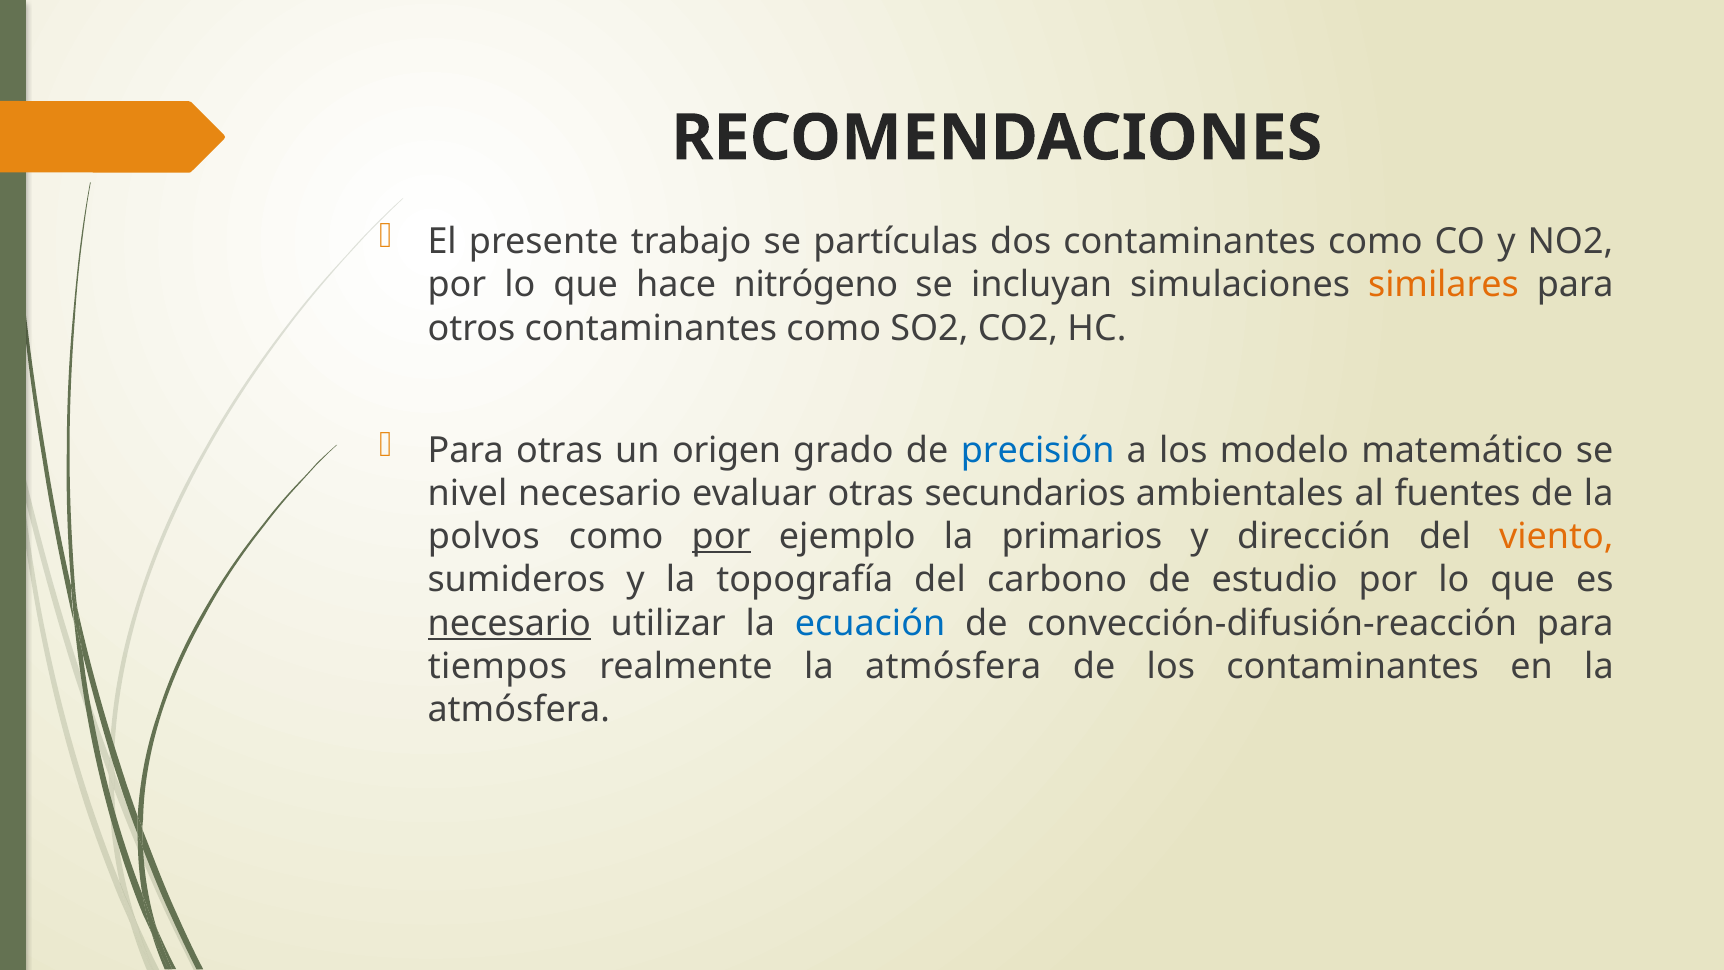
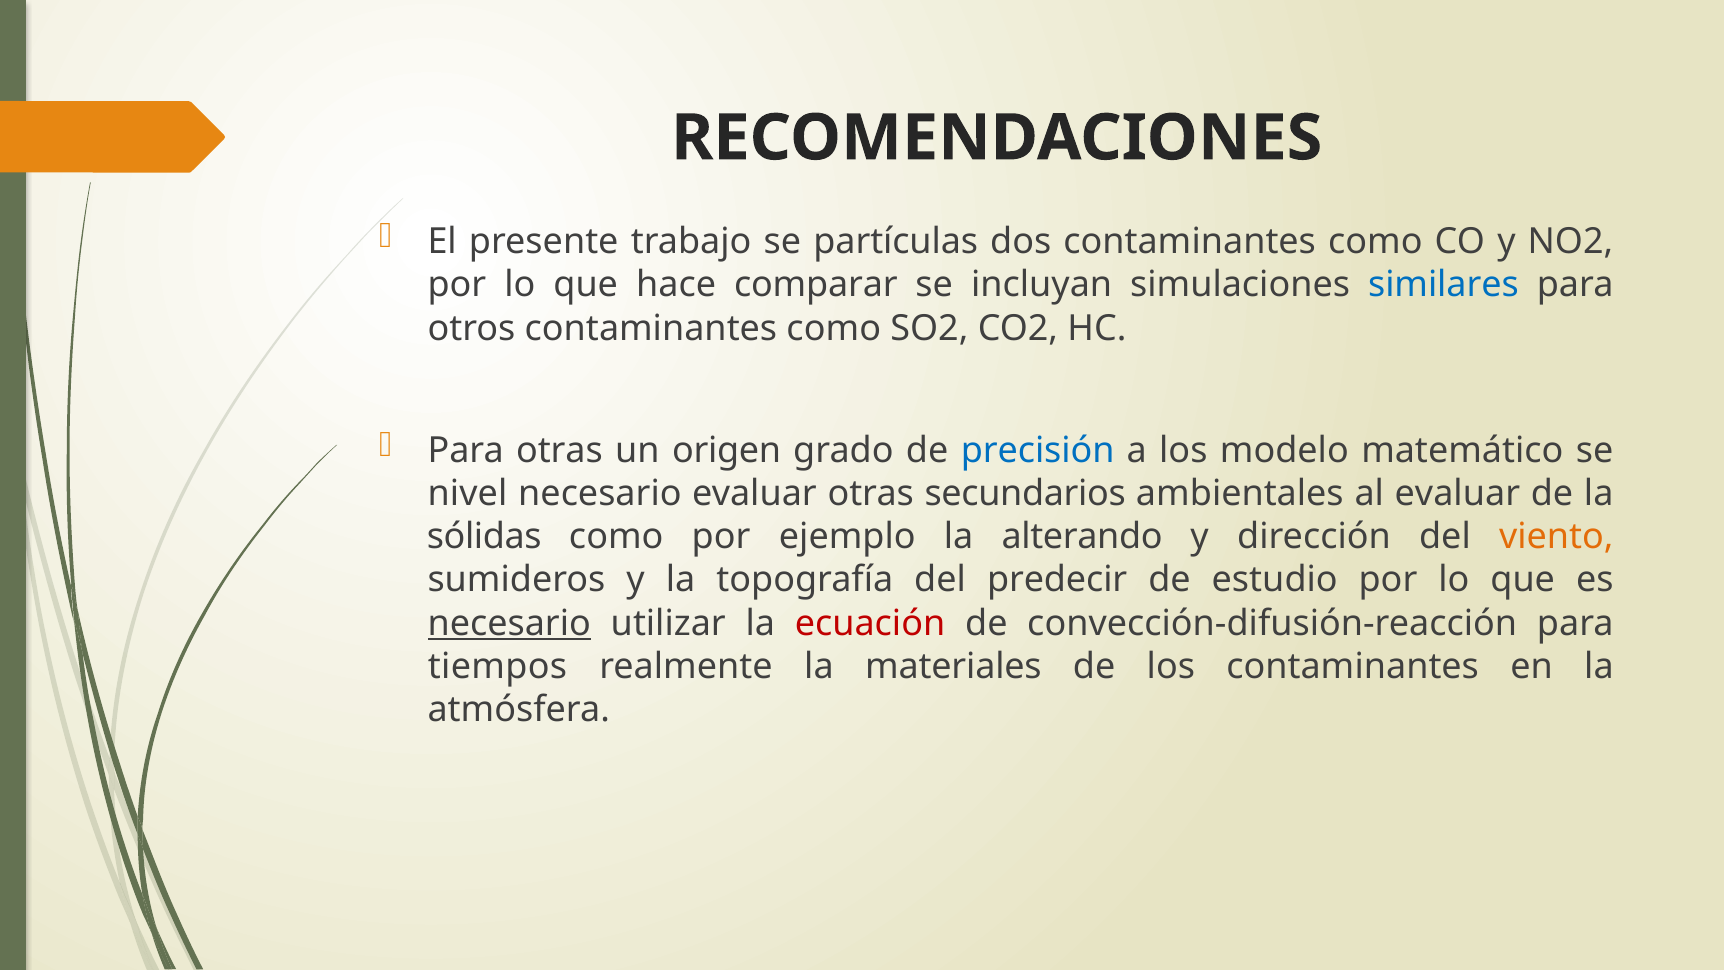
nitrógeno: nitrógeno -> comparar (816, 285)
similares colour: orange -> blue (1443, 285)
al fuentes: fuentes -> evaluar (1457, 494)
polvos: polvos -> sólidas (484, 537)
por underline: present -> none (721, 537)
primarios: primarios -> alterando (1082, 537)
carbono: carbono -> predecir (1057, 580)
ecuación colour: blue -> red (870, 623)
realmente la atmósfera: atmósfera -> materiales (953, 666)
